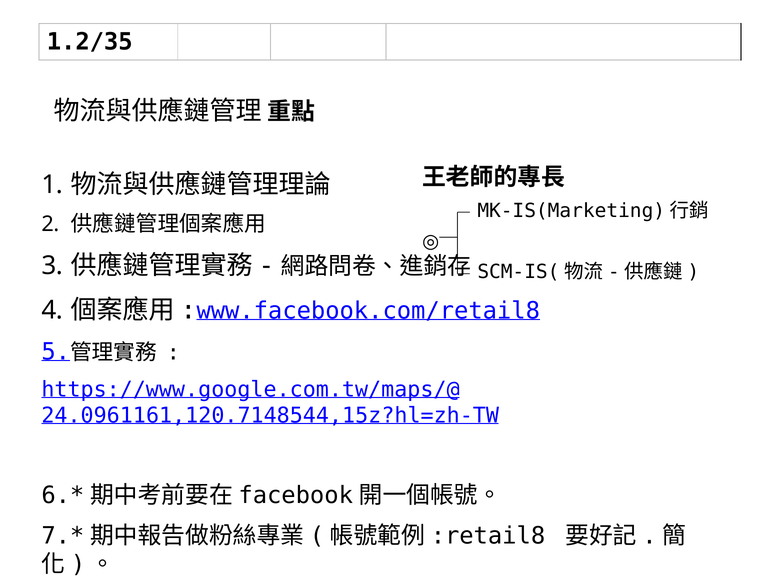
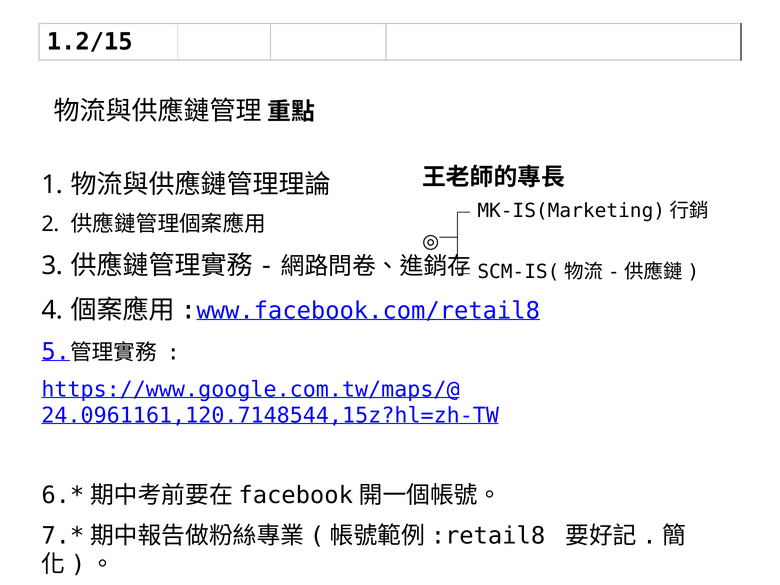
1.2/35: 1.2/35 -> 1.2/15 (90, 42)
